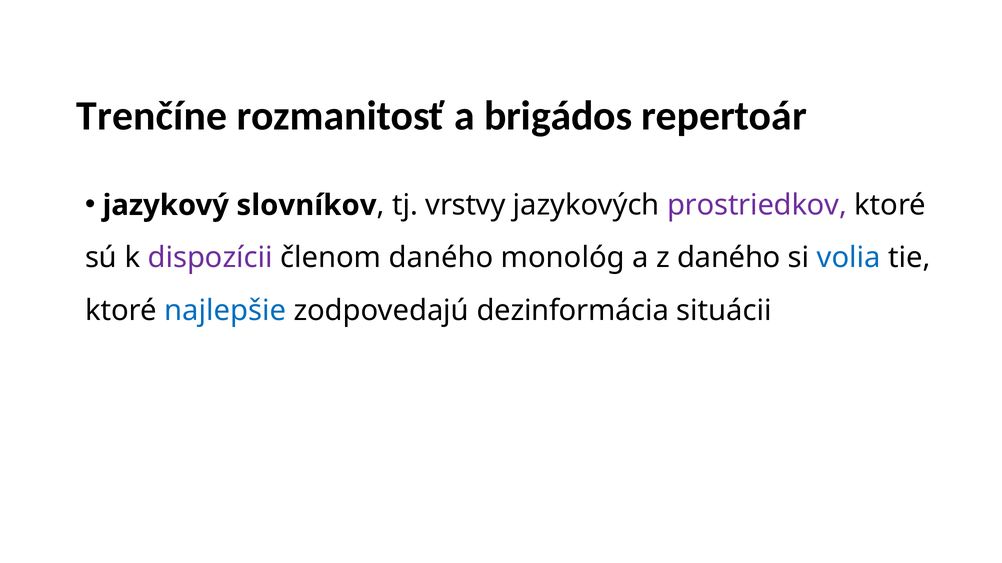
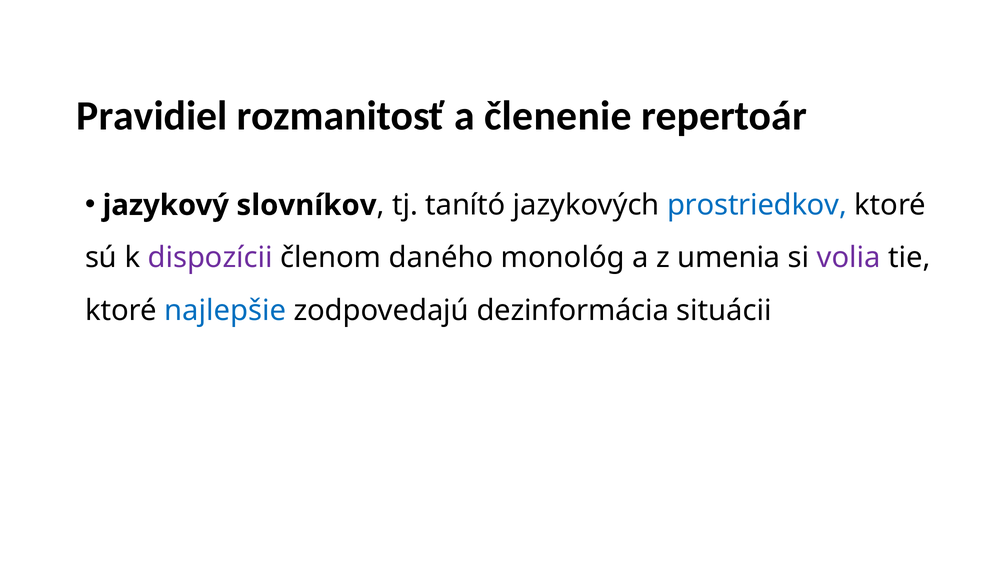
Trenčíne: Trenčíne -> Pravidiel (152, 116)
brigádos: brigádos -> členenie (558, 116)
vrstvy: vrstvy -> tanító (465, 206)
prostriedkov colour: purple -> blue (757, 206)
z daného: daného -> umenia (729, 258)
volia colour: blue -> purple (849, 258)
